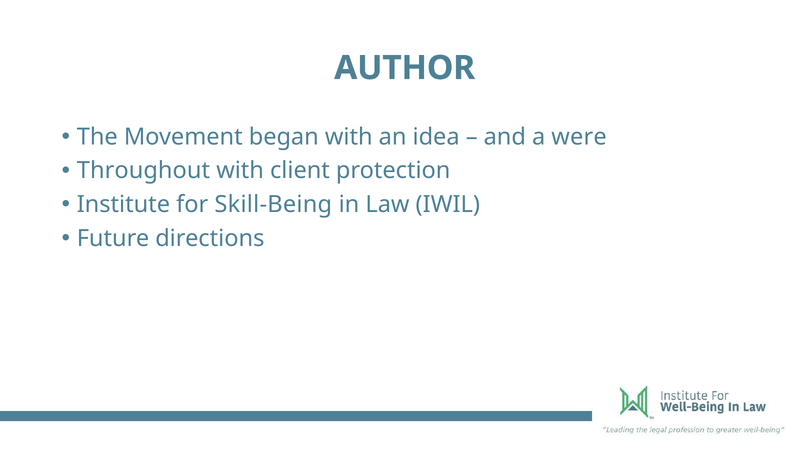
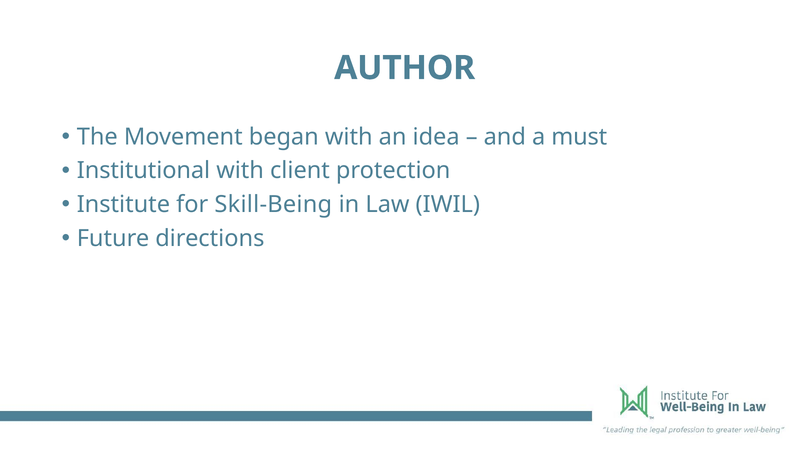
were: were -> must (579, 137)
Throughout: Throughout -> Institutional (144, 171)
